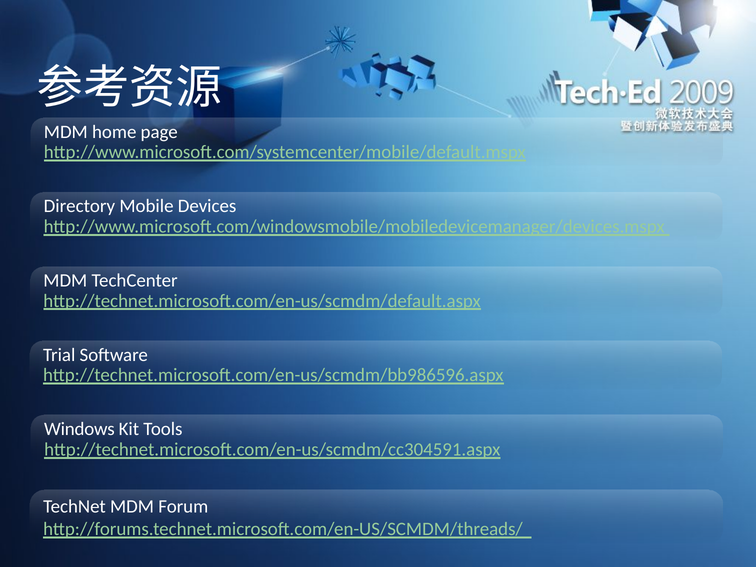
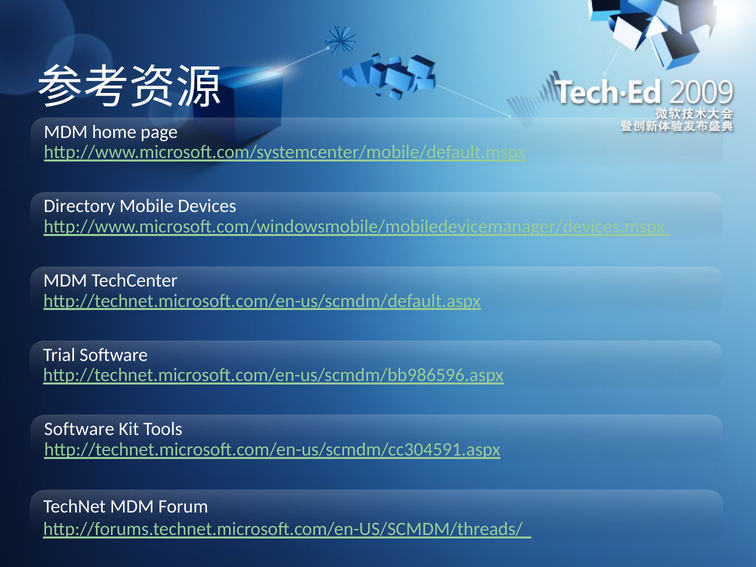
Windows: Windows -> Software (79, 429)
